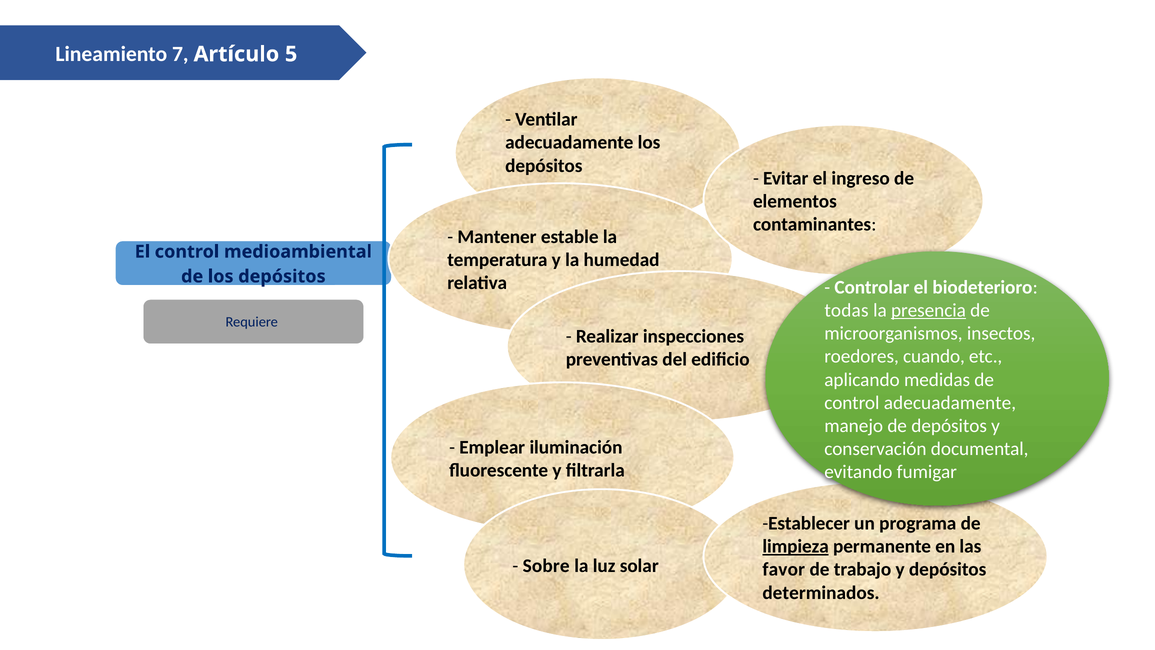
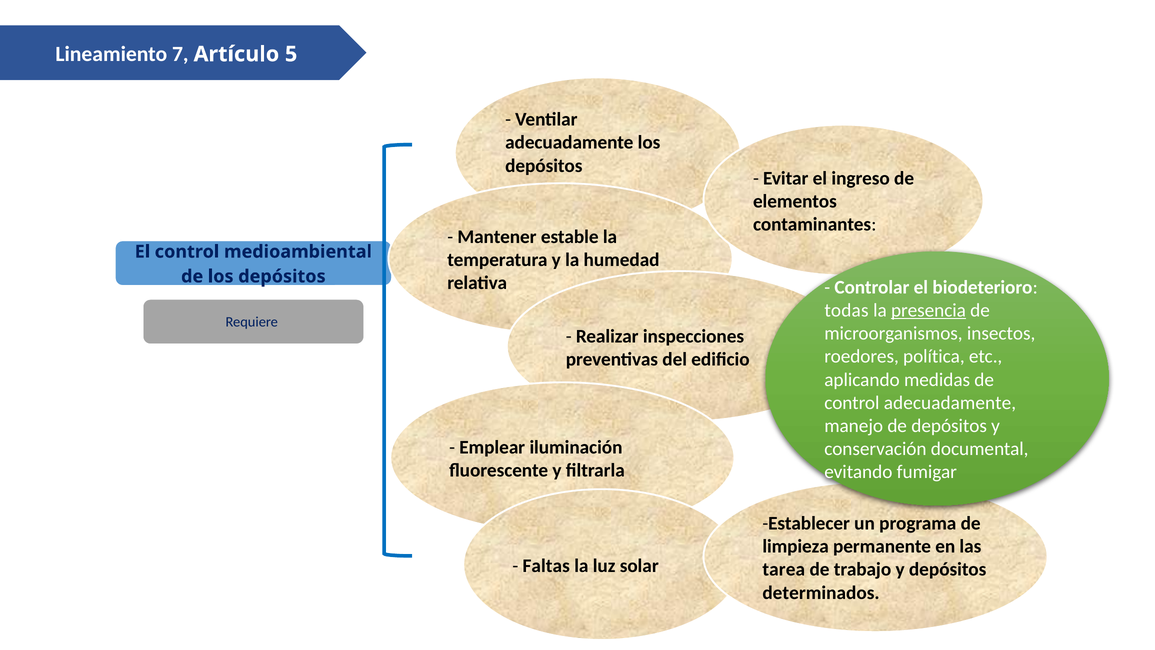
cuando: cuando -> política (934, 356)
limpieza underline: present -> none (796, 546)
Sobre: Sobre -> Faltas (546, 566)
favor: favor -> tarea (784, 569)
